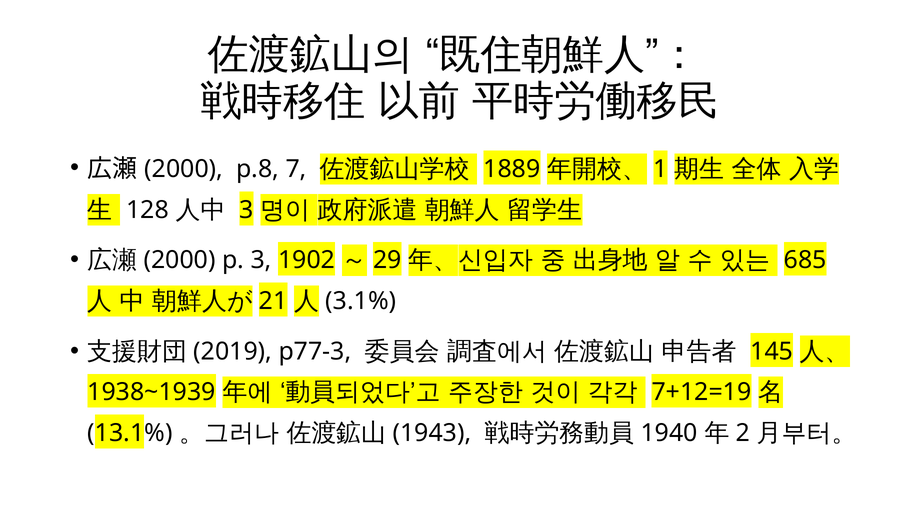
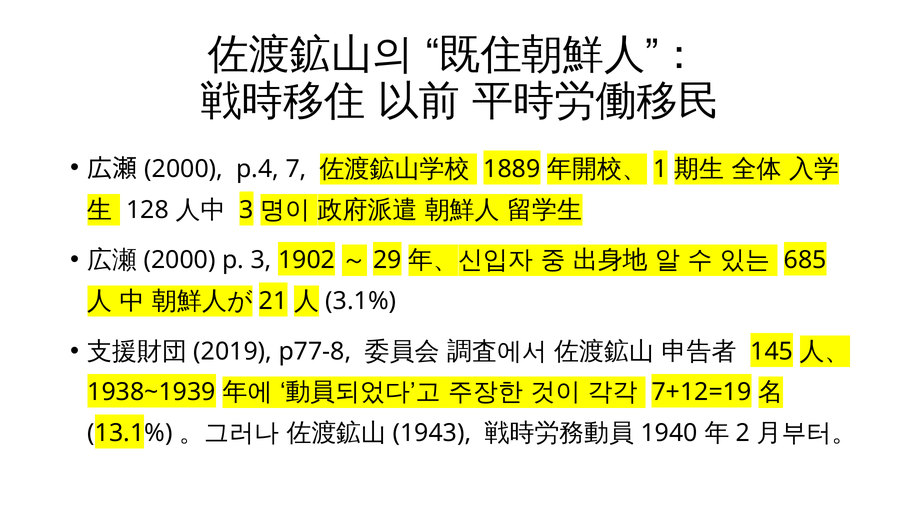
p.8: p.8 -> p.4 (258, 169)
p77-3: p77-3 -> p77-8 (315, 352)
